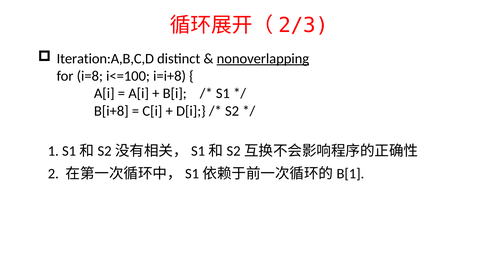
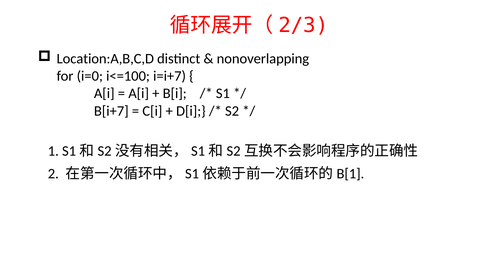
Iteration:A,B,C,D: Iteration:A,B,C,D -> Location:A,B,C,D (105, 59)
nonoverlapping underline: present -> none (263, 59)
i=8: i=8 -> i=0 (90, 76)
i=i+8: i=i+8 -> i=i+7 (170, 76)
B[i+8: B[i+8 -> B[i+7 (111, 111)
